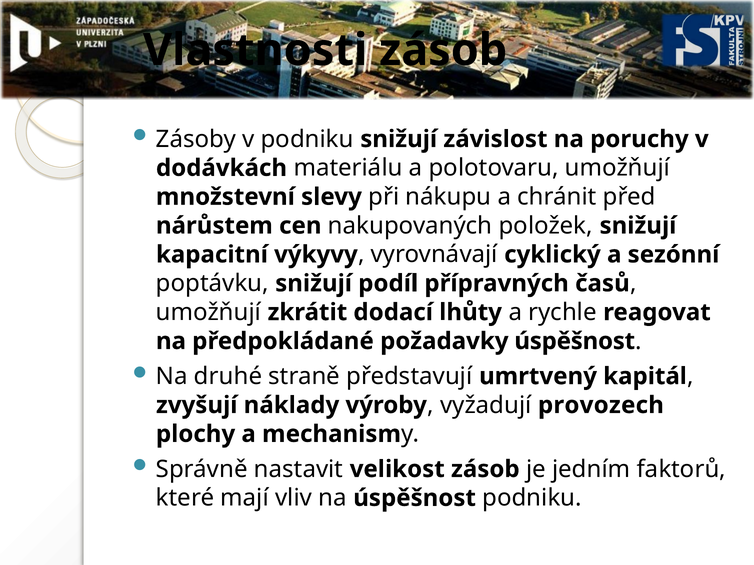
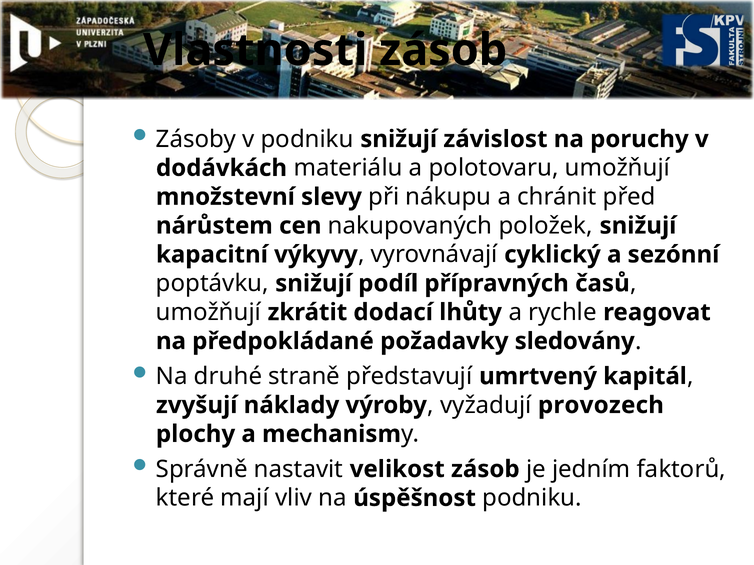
požadavky úspěšnost: úspěšnost -> sledovány (575, 341)
